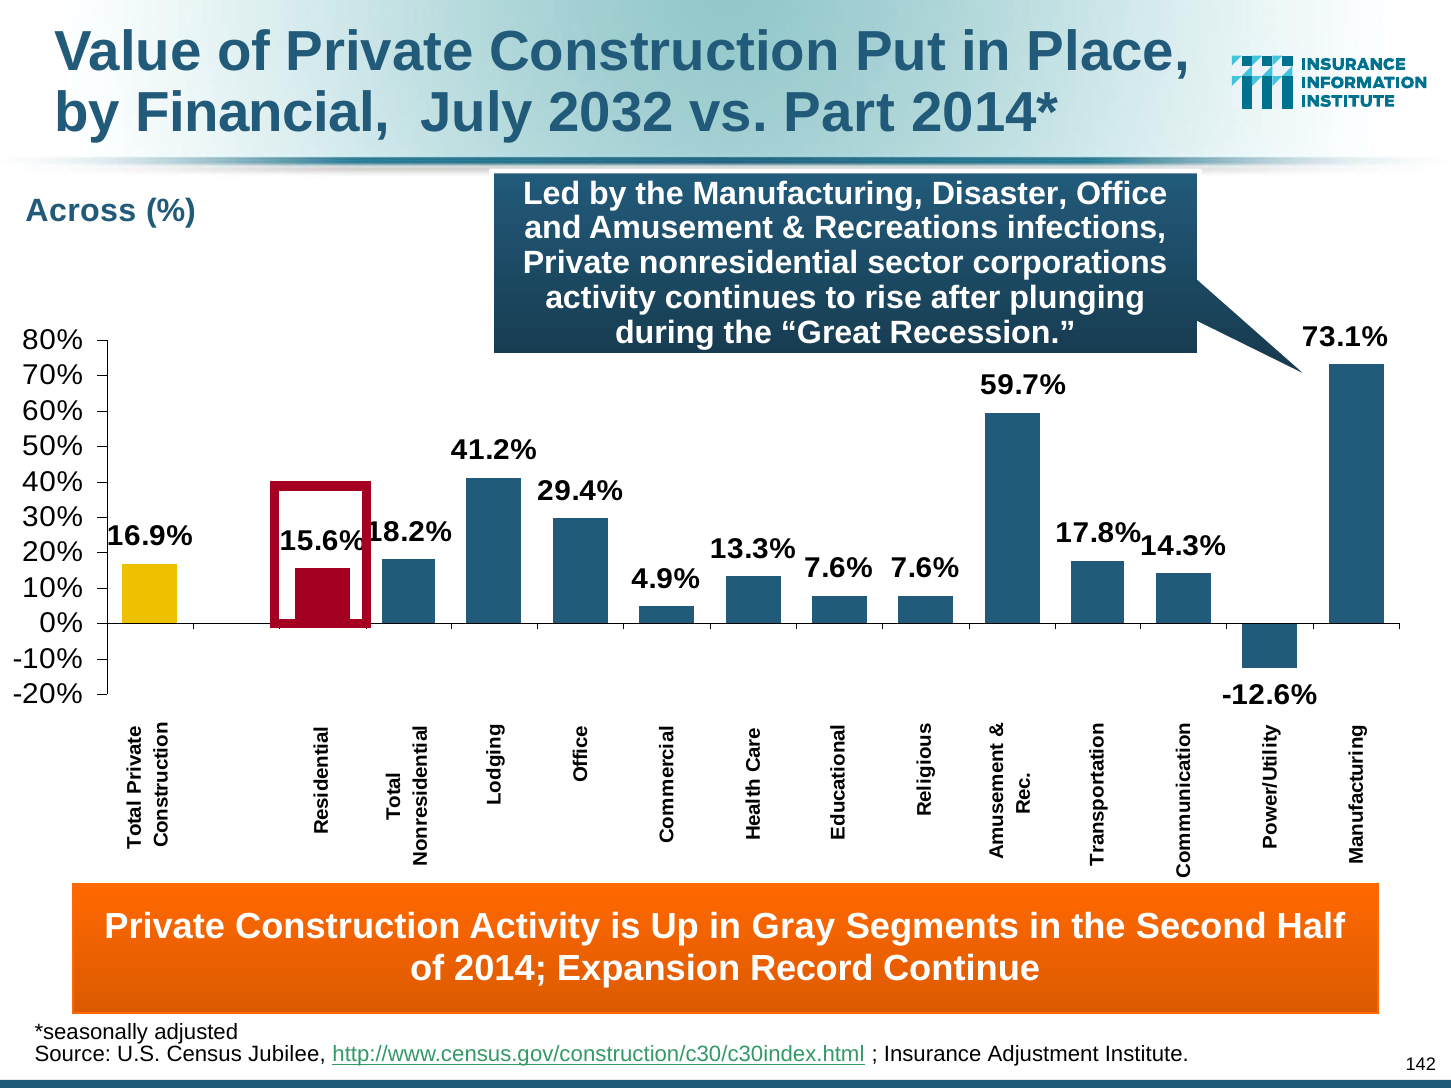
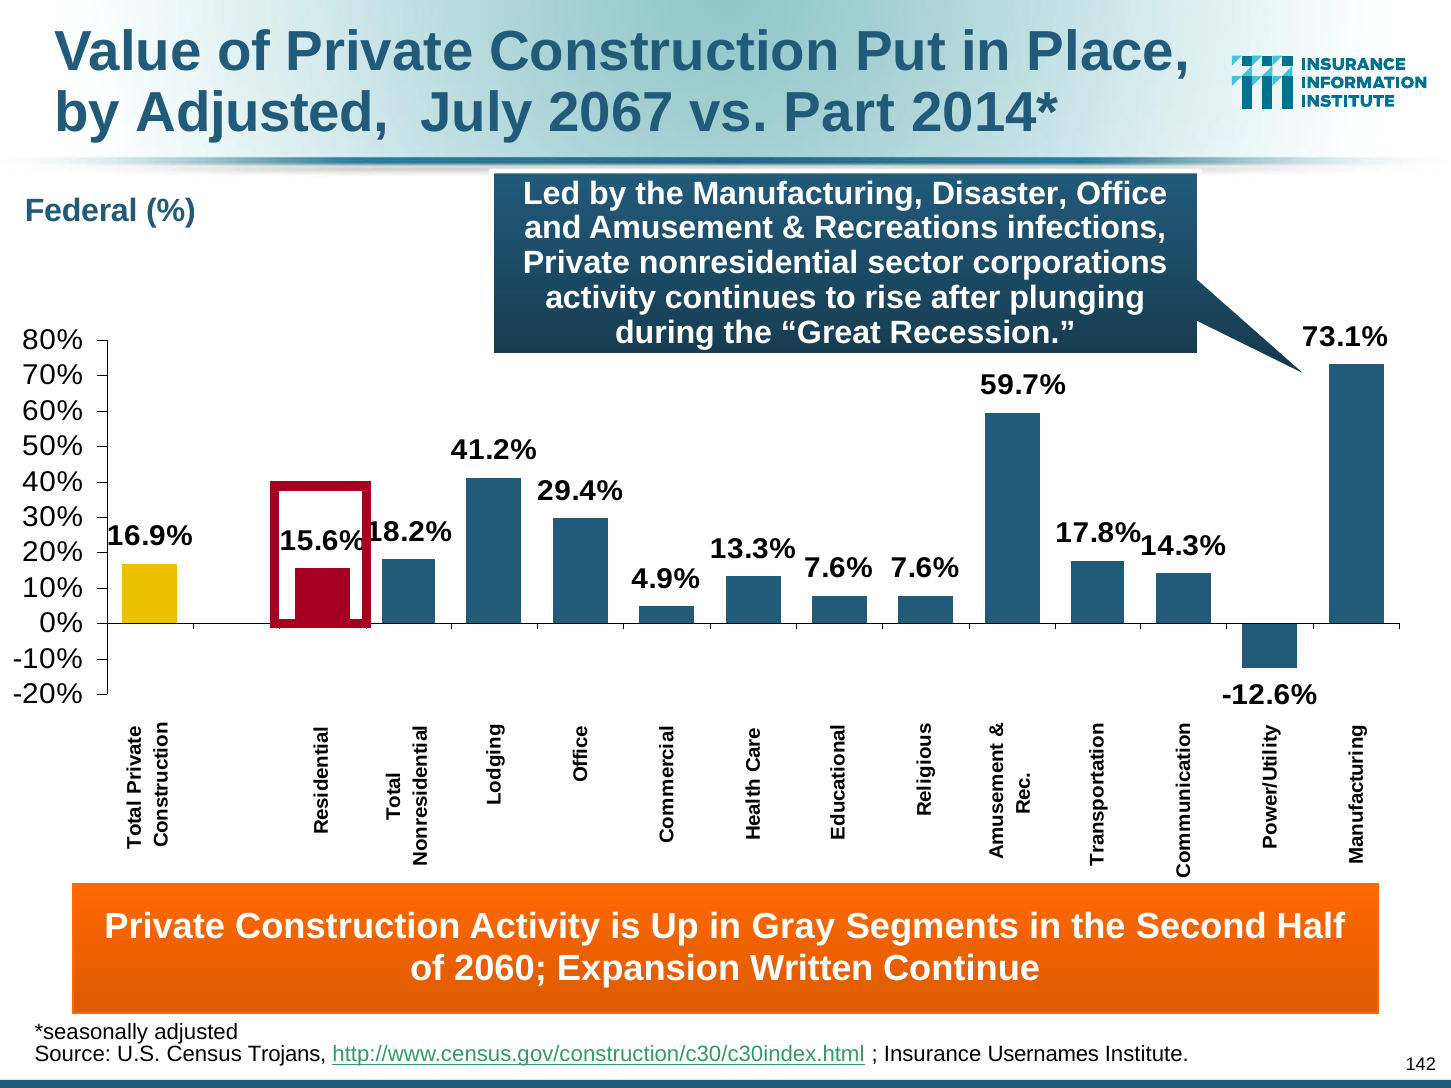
by Financial: Financial -> Adjusted (263, 113)
2032: 2032 -> 2067 (611, 113)
Across: Across -> Federal (81, 211)
2014: 2014 -> 2060 (501, 969)
Record: Record -> Written (812, 969)
Jubilee: Jubilee -> Trojans (287, 1055)
Adjustment: Adjustment -> Usernames (1043, 1055)
